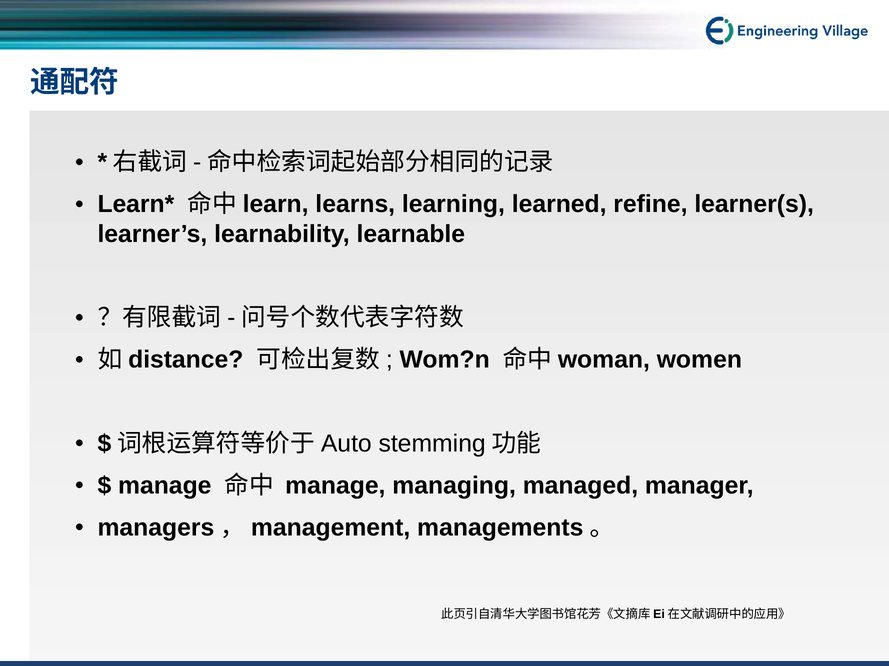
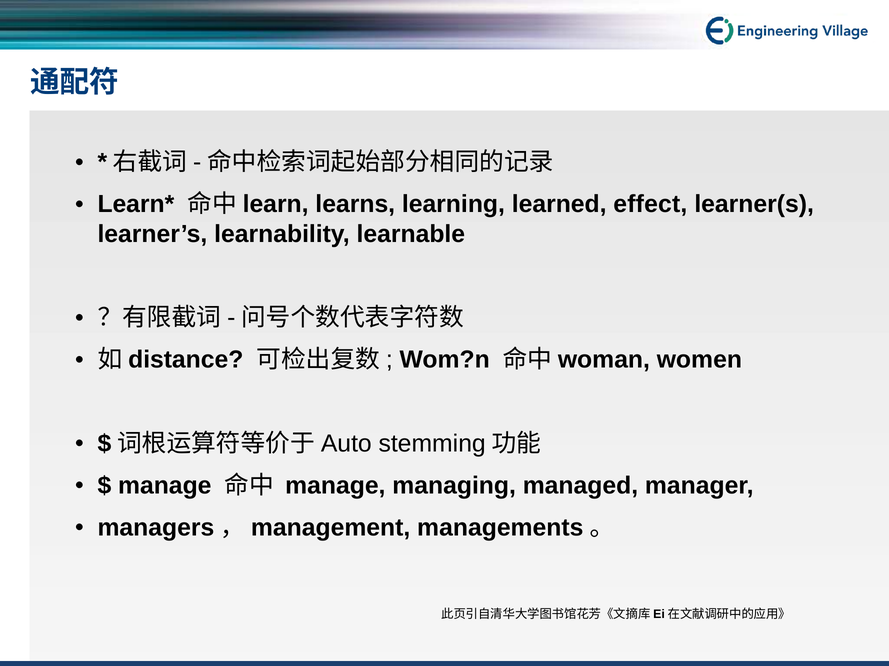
refine: refine -> effect (650, 205)
